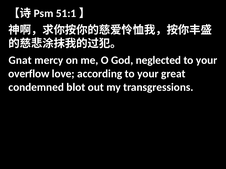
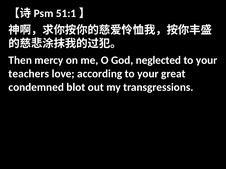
Gnat: Gnat -> Then (20, 60)
overflow: overflow -> teachers (29, 74)
